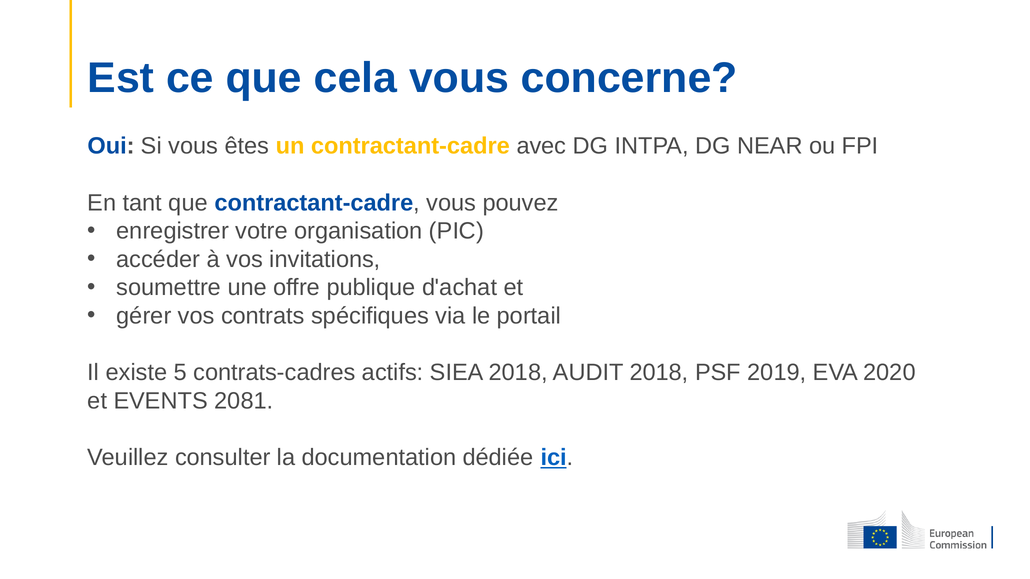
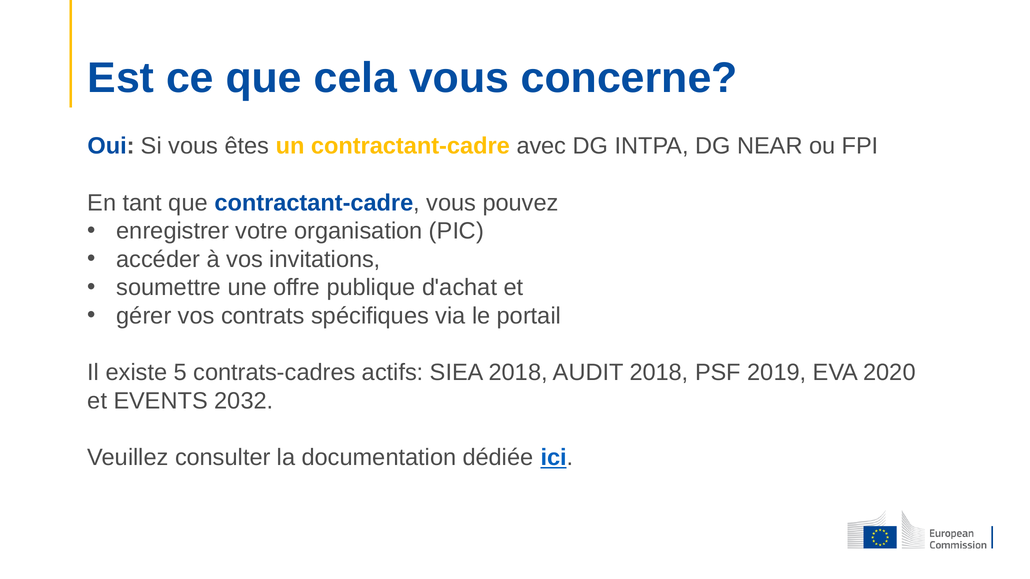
2081: 2081 -> 2032 (244, 401)
